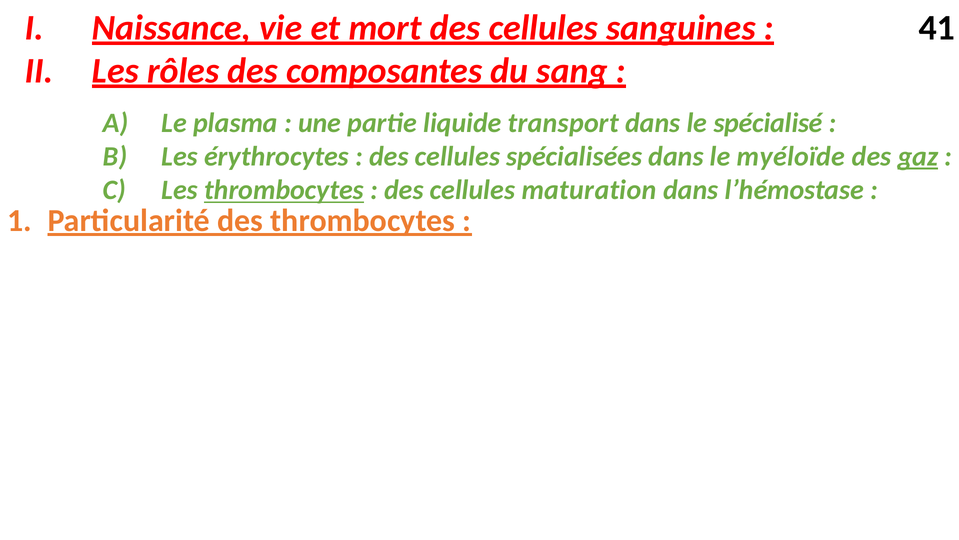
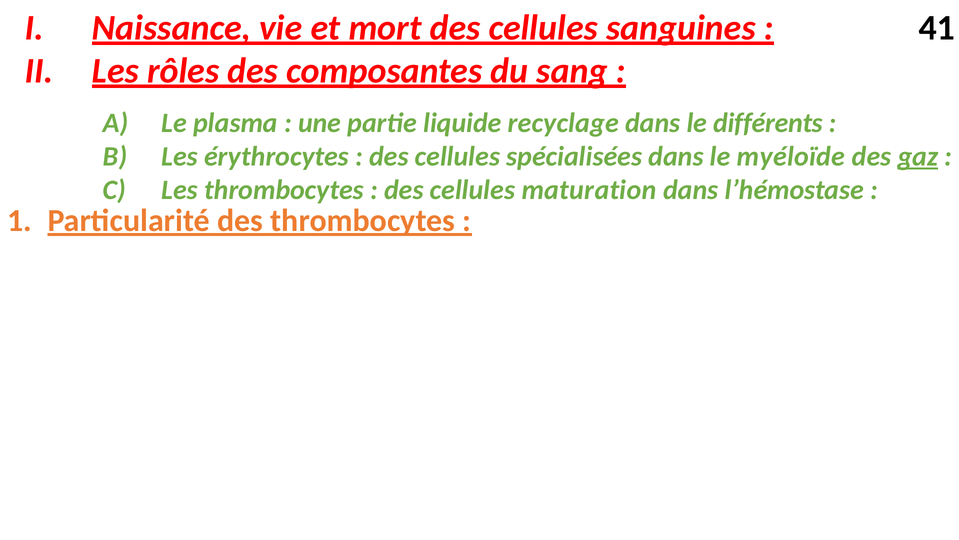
transport: transport -> recyclage (563, 123)
spécialisé: spécialisé -> différents (768, 123)
thrombocytes underline: present -> none (284, 190)
